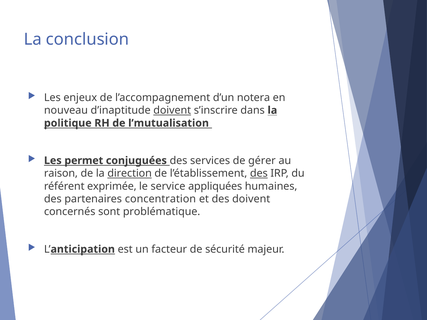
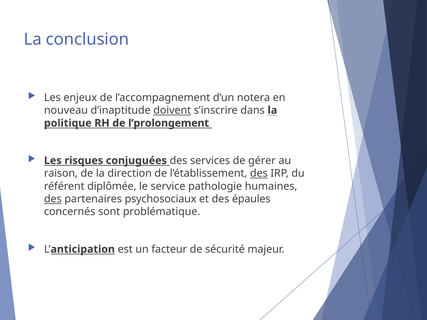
l’mutualisation: l’mutualisation -> l’prolongement (169, 123)
permet: permet -> risques (84, 161)
direction underline: present -> none (130, 173)
exprimée: exprimée -> diplômée (112, 186)
appliquées: appliquées -> pathologie (215, 186)
des underline: none -> present (53, 199)
concentration: concentration -> psychosociaux (161, 199)
des doivent: doivent -> épaules (251, 199)
